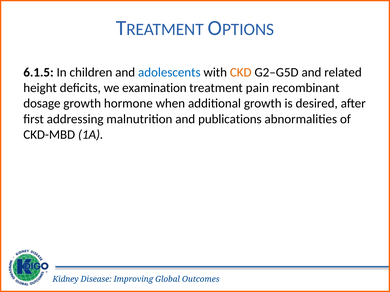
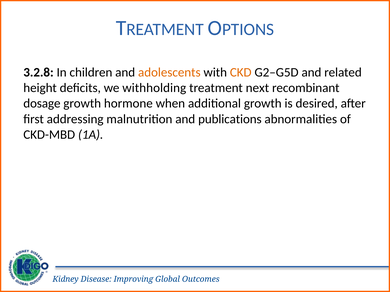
6.1.5: 6.1.5 -> 3.2.8 (38, 72)
adolescents colour: blue -> orange (169, 72)
examination: examination -> withholding (154, 88)
pain: pain -> next (257, 88)
